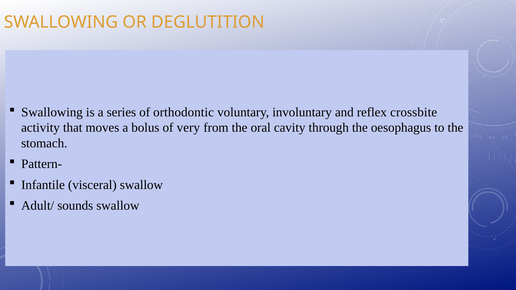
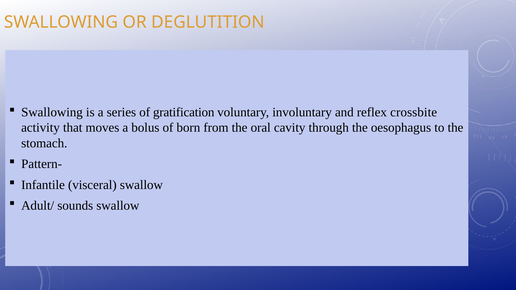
orthodontic: orthodontic -> gratification (184, 112)
very: very -> born (188, 128)
